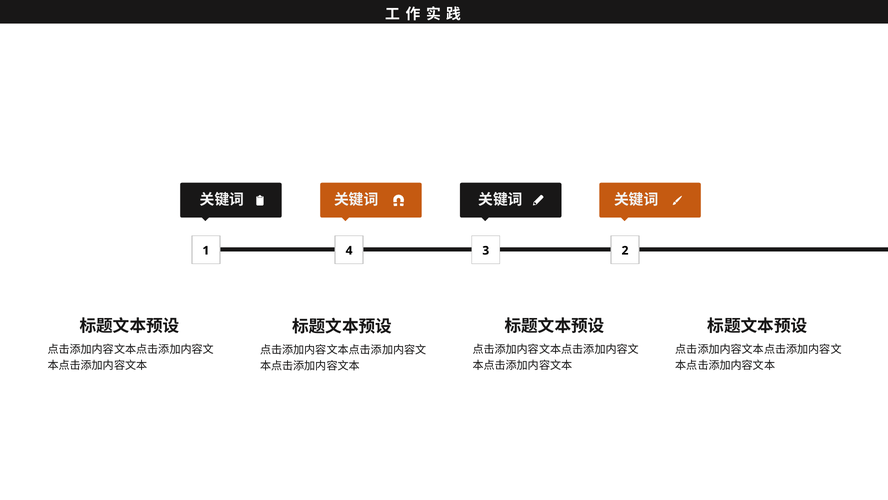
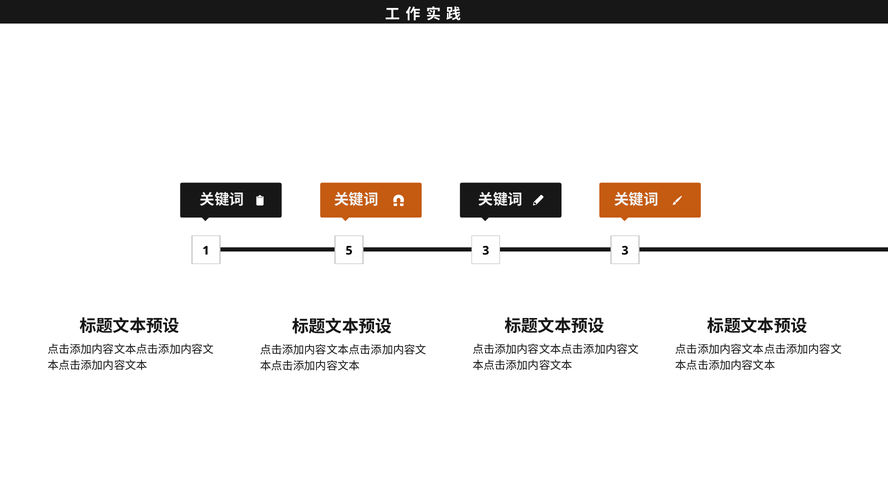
4: 4 -> 5 (349, 250)
3 2: 2 -> 3 (625, 250)
